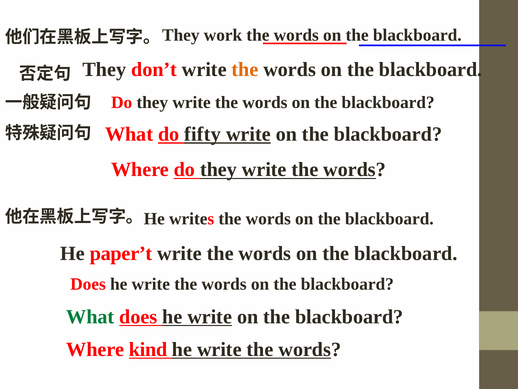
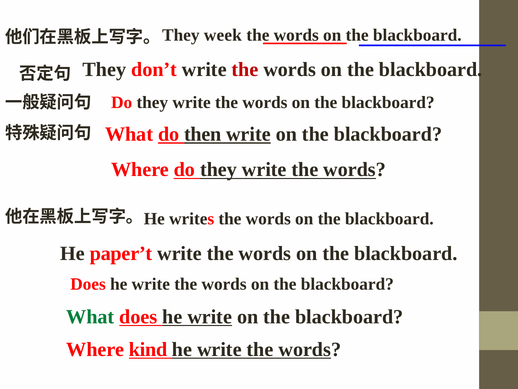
work: work -> week (223, 35)
the colour: orange -> red (245, 70)
fifty: fifty -> then (203, 134)
